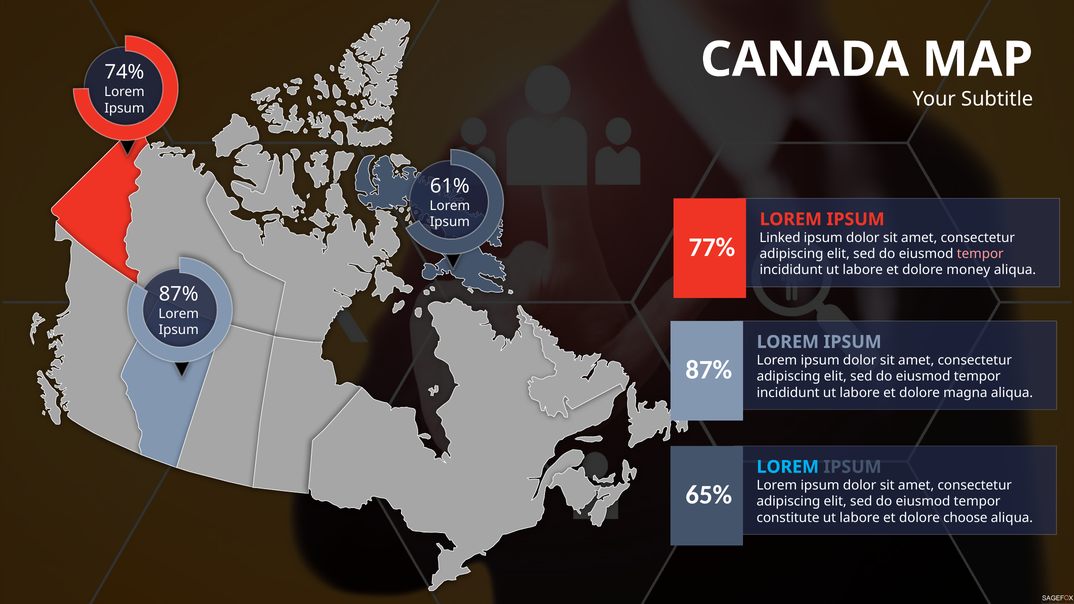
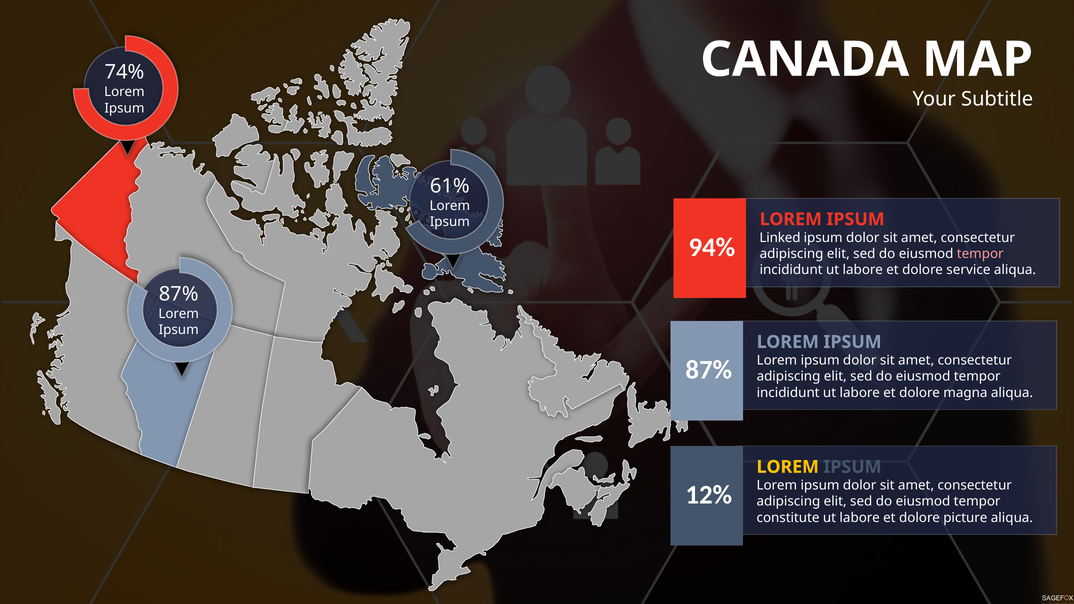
77%: 77% -> 94% (712, 247)
money: money -> service (968, 270)
LOREM colour: light blue -> yellow (788, 467)
65%: 65% -> 12% (709, 495)
choose: choose -> picture (965, 518)
